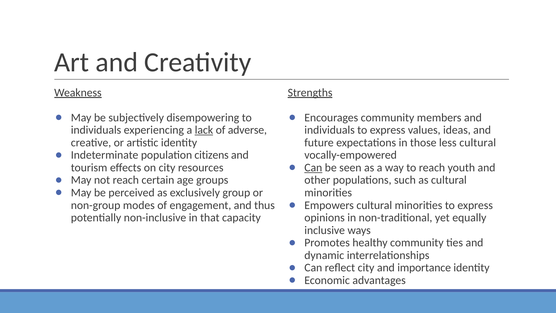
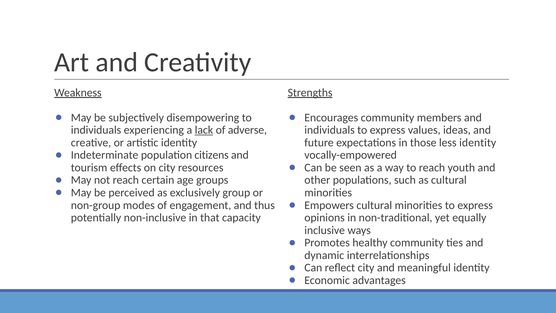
less cultural: cultural -> identity (478, 142)
Can underline: present -> none (313, 168)
importance: importance -> meaningful (424, 268)
